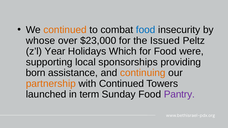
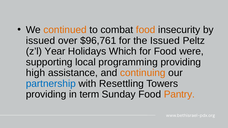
food colour: blue -> orange (146, 30)
whose: whose -> issued (41, 41)
$23,000: $23,000 -> $96,761 (98, 41)
sponsorships: sponsorships -> programming (128, 62)
born: born -> high (36, 73)
partnership colour: orange -> blue (51, 84)
with Continued: Continued -> Resettling (121, 84)
launched: launched -> providing (46, 95)
Pantry colour: purple -> orange (179, 95)
